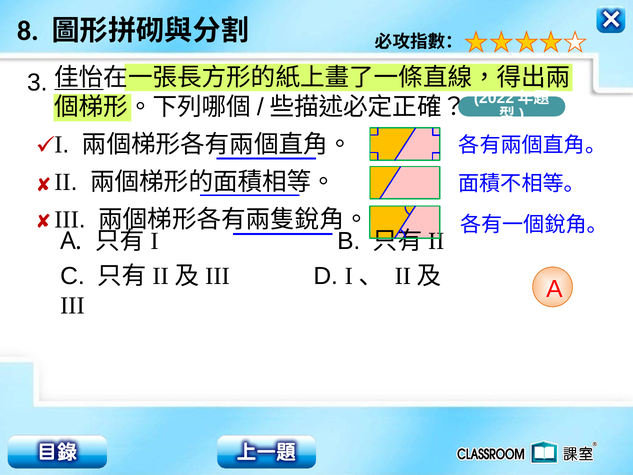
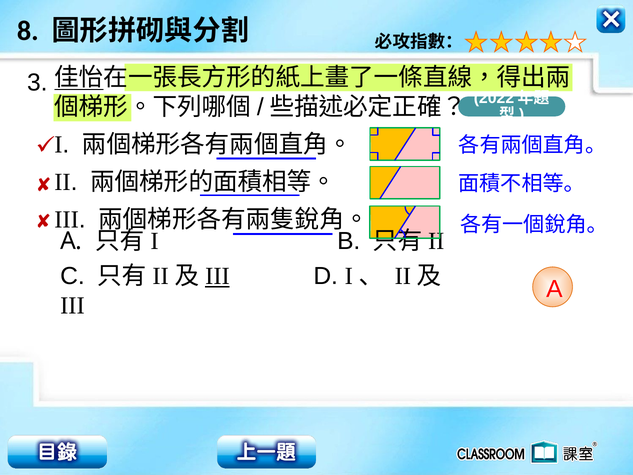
III underline: none -> present (218, 276)
